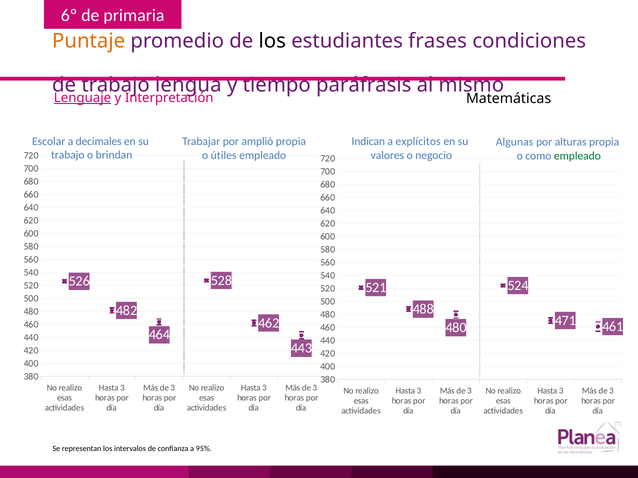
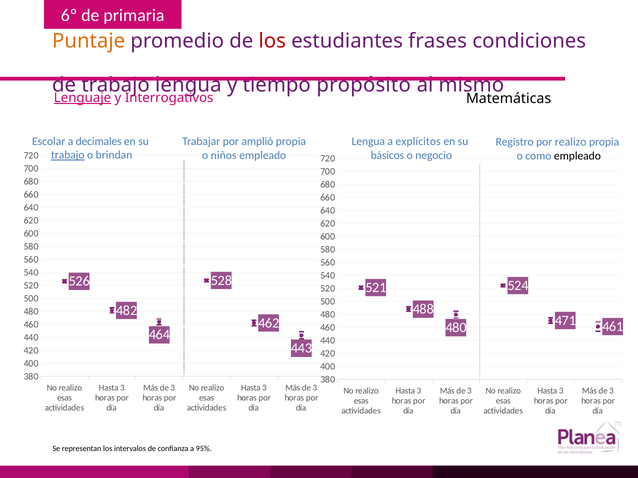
los colour: black -> red (272, 41)
paráfrasis: paráfrasis -> propósito (364, 85)
Interpretación: Interpretación -> Interrogativos (169, 98)
Indican: Indican -> Lengua (368, 142)
Algunas: Algunas -> Registro (515, 142)
por alturas: alturas -> realizo (571, 142)
trabajo underline: none -> present (68, 155)
útiles: útiles -> niños (224, 156)
valores: valores -> básicos (387, 156)
empleado colour: green -> black (577, 156)
